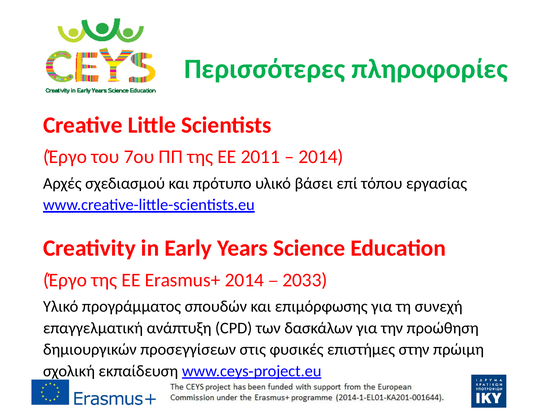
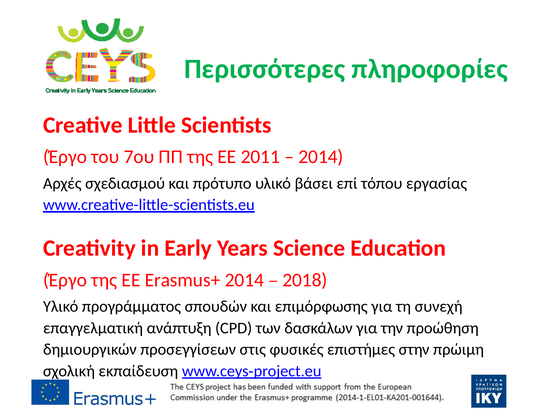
2033: 2033 -> 2018 (305, 280)
